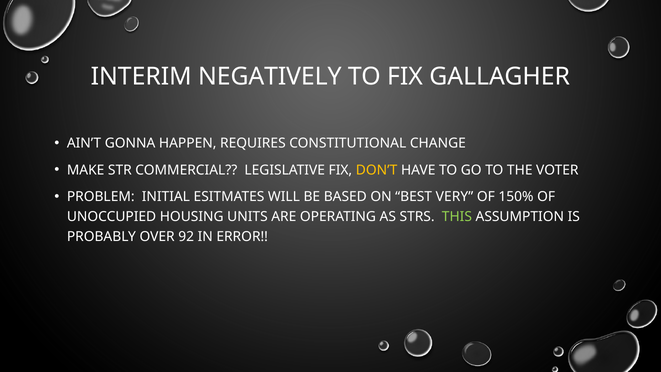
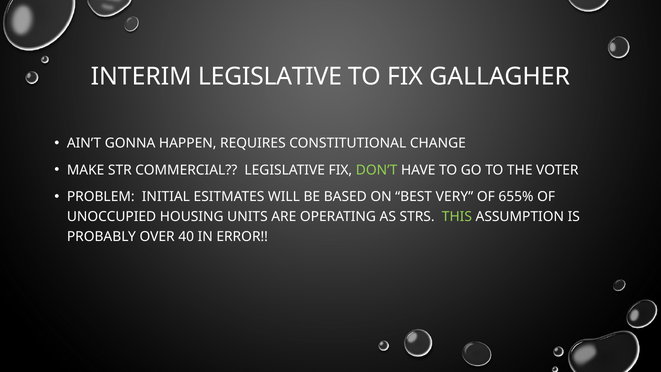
INTERIM NEGATIVELY: NEGATIVELY -> LEGISLATIVE (270, 77)
DON’T colour: yellow -> light green (377, 170)
150%: 150% -> 655% (516, 197)
92: 92 -> 40 (186, 236)
